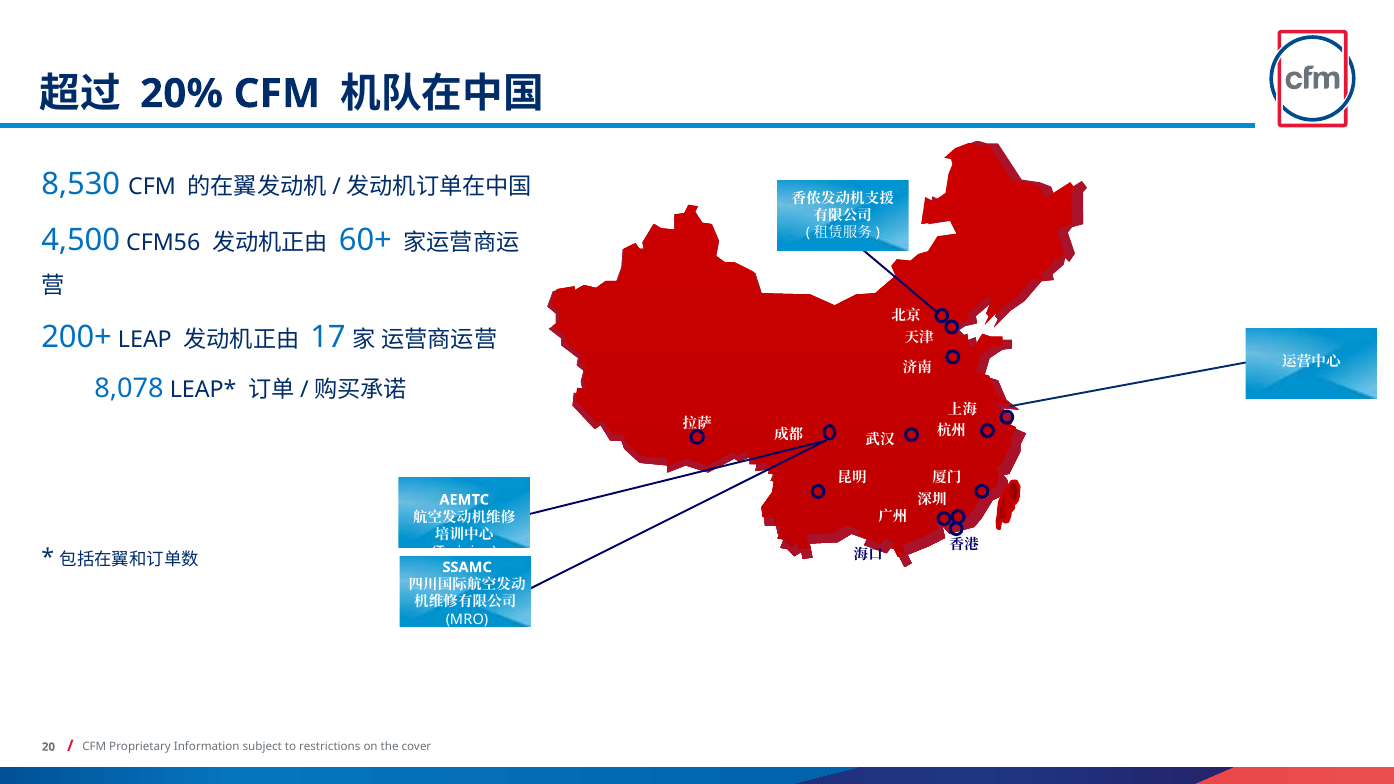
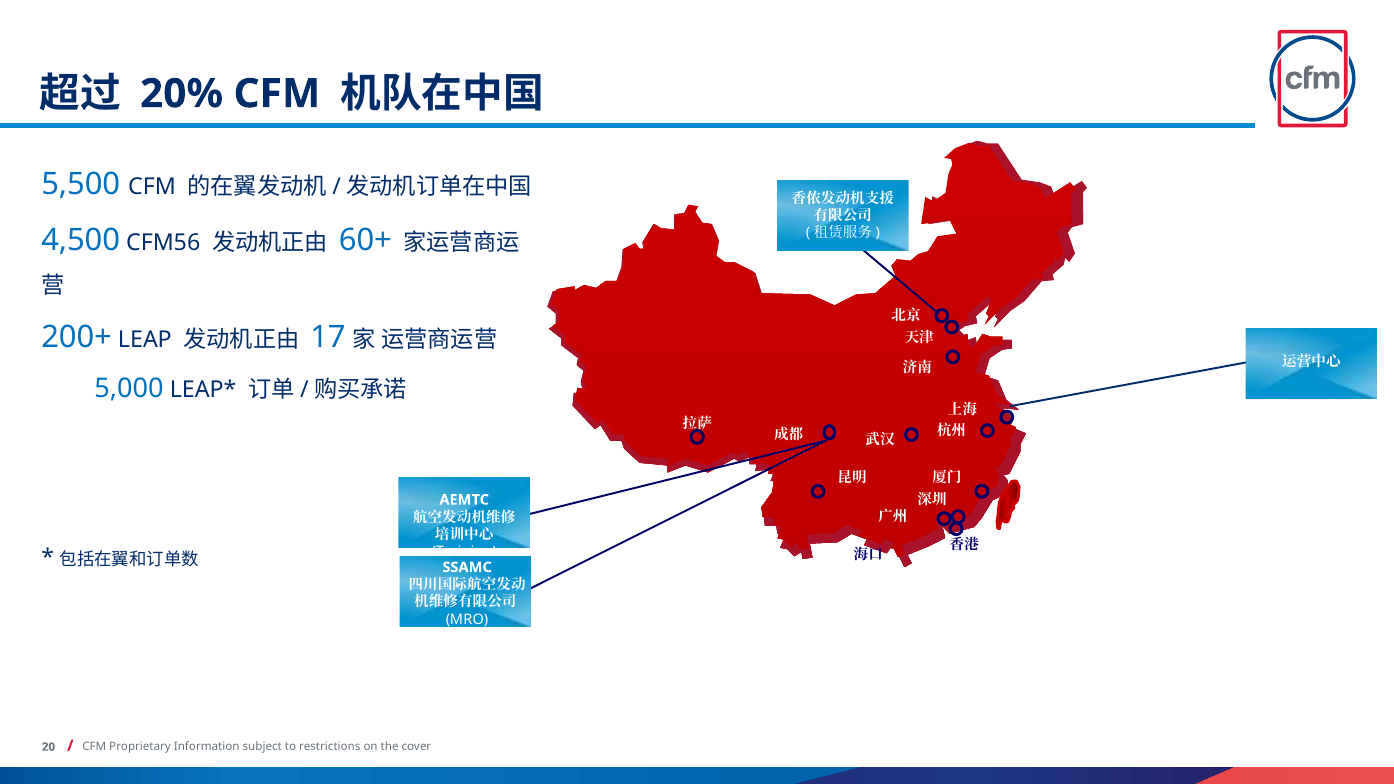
8,530: 8,530 -> 5,500 (81, 185)
8,078: 8,078 -> 5,000 (129, 389)
